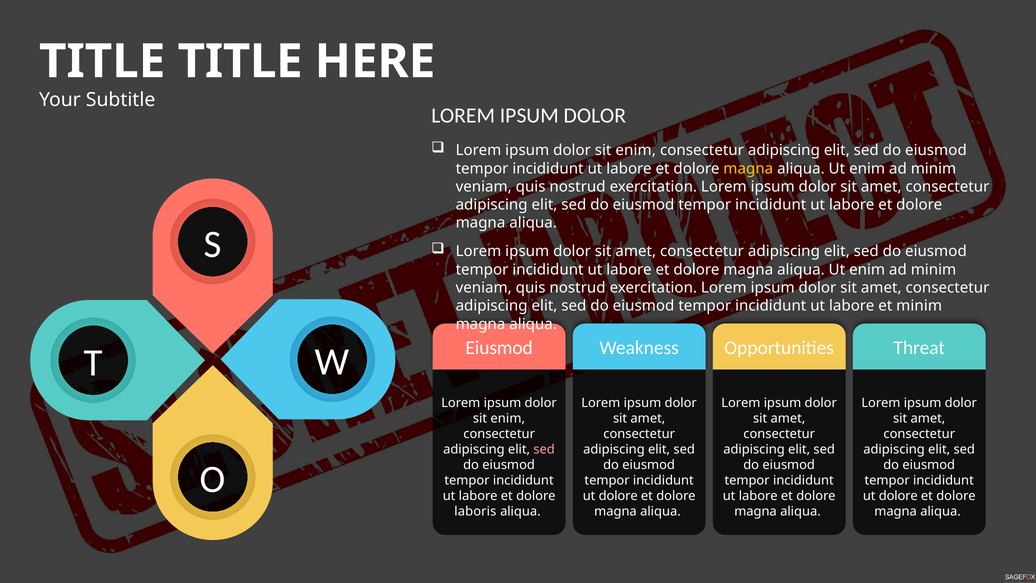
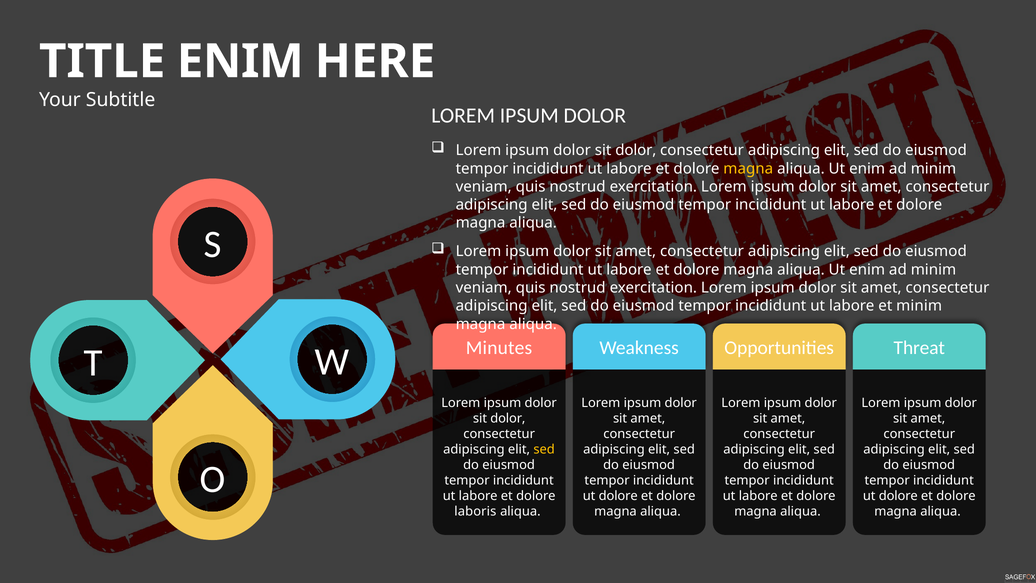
TITLE: TITLE -> ENIM (240, 61)
enim: enim -> dolor (636, 150)
Eiusmod: Eiusmod -> Minutes (499, 348)
enim: enim -> dolor (508, 418)
sed colour: pink -> yellow (544, 449)
